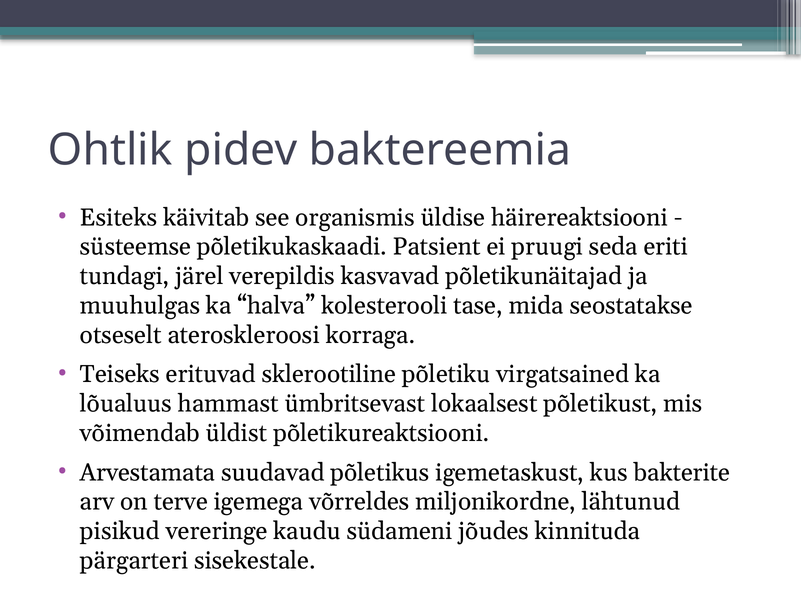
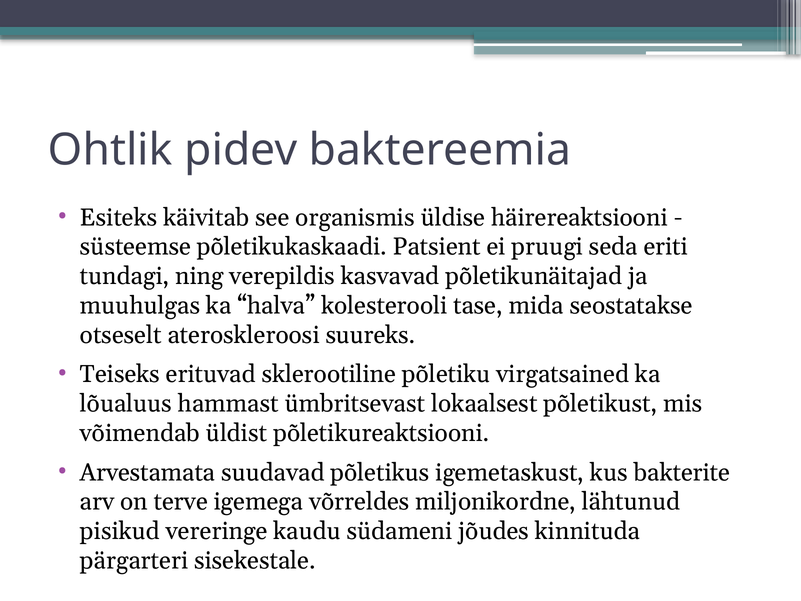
järel: järel -> ning (199, 276)
korraga: korraga -> suureks (370, 335)
